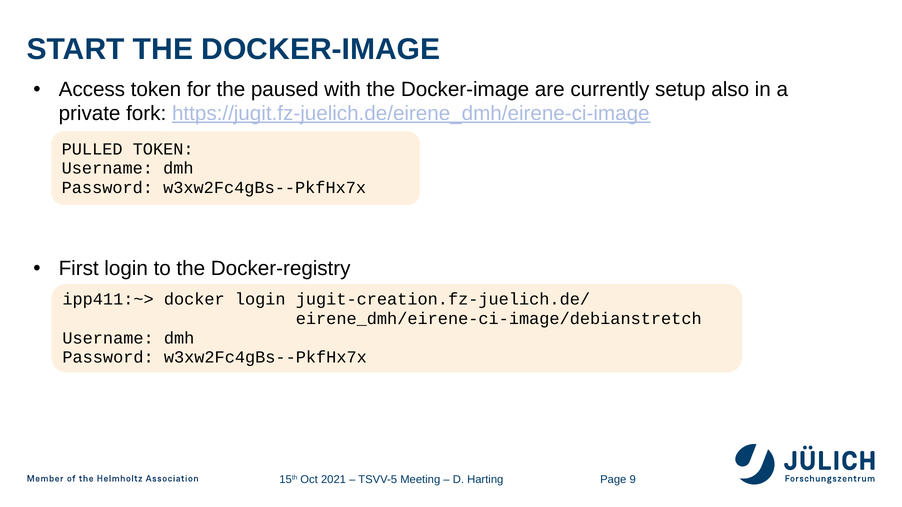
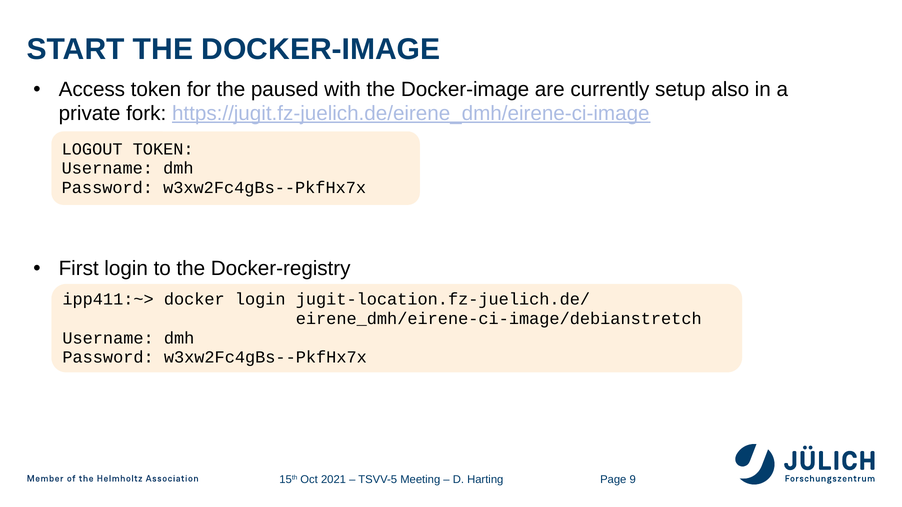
PULLED: PULLED -> LOGOUT (92, 149)
jugit-creation.fz-juelich.de/: jugit-creation.fz-juelich.de/ -> jugit-location.fz-juelich.de/ (443, 300)
